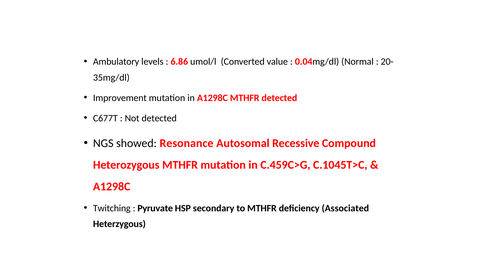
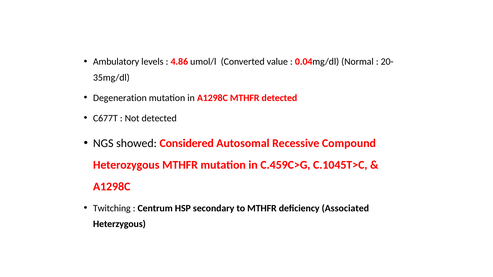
6.86: 6.86 -> 4.86 (179, 62)
Improvement: Improvement -> Degeneration (120, 98)
Resonance: Resonance -> Considered (187, 144)
Pyruvate: Pyruvate -> Centrum (155, 208)
